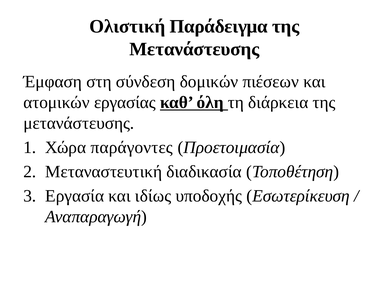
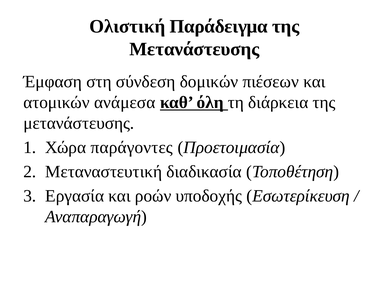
εργασίας: εργασίας -> ανάμεσα (125, 102)
ιδίως: ιδίως -> ροών (153, 196)
